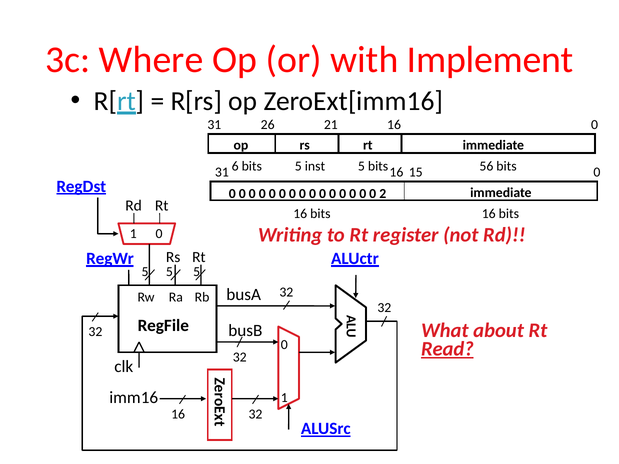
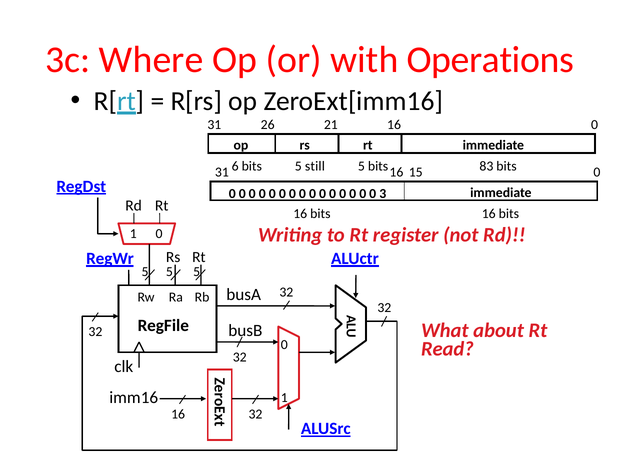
Implement: Implement -> Operations (490, 60)
inst: inst -> still (315, 166)
56: 56 -> 83 (486, 166)
2: 2 -> 3 (383, 194)
Read underline: present -> none (447, 349)
